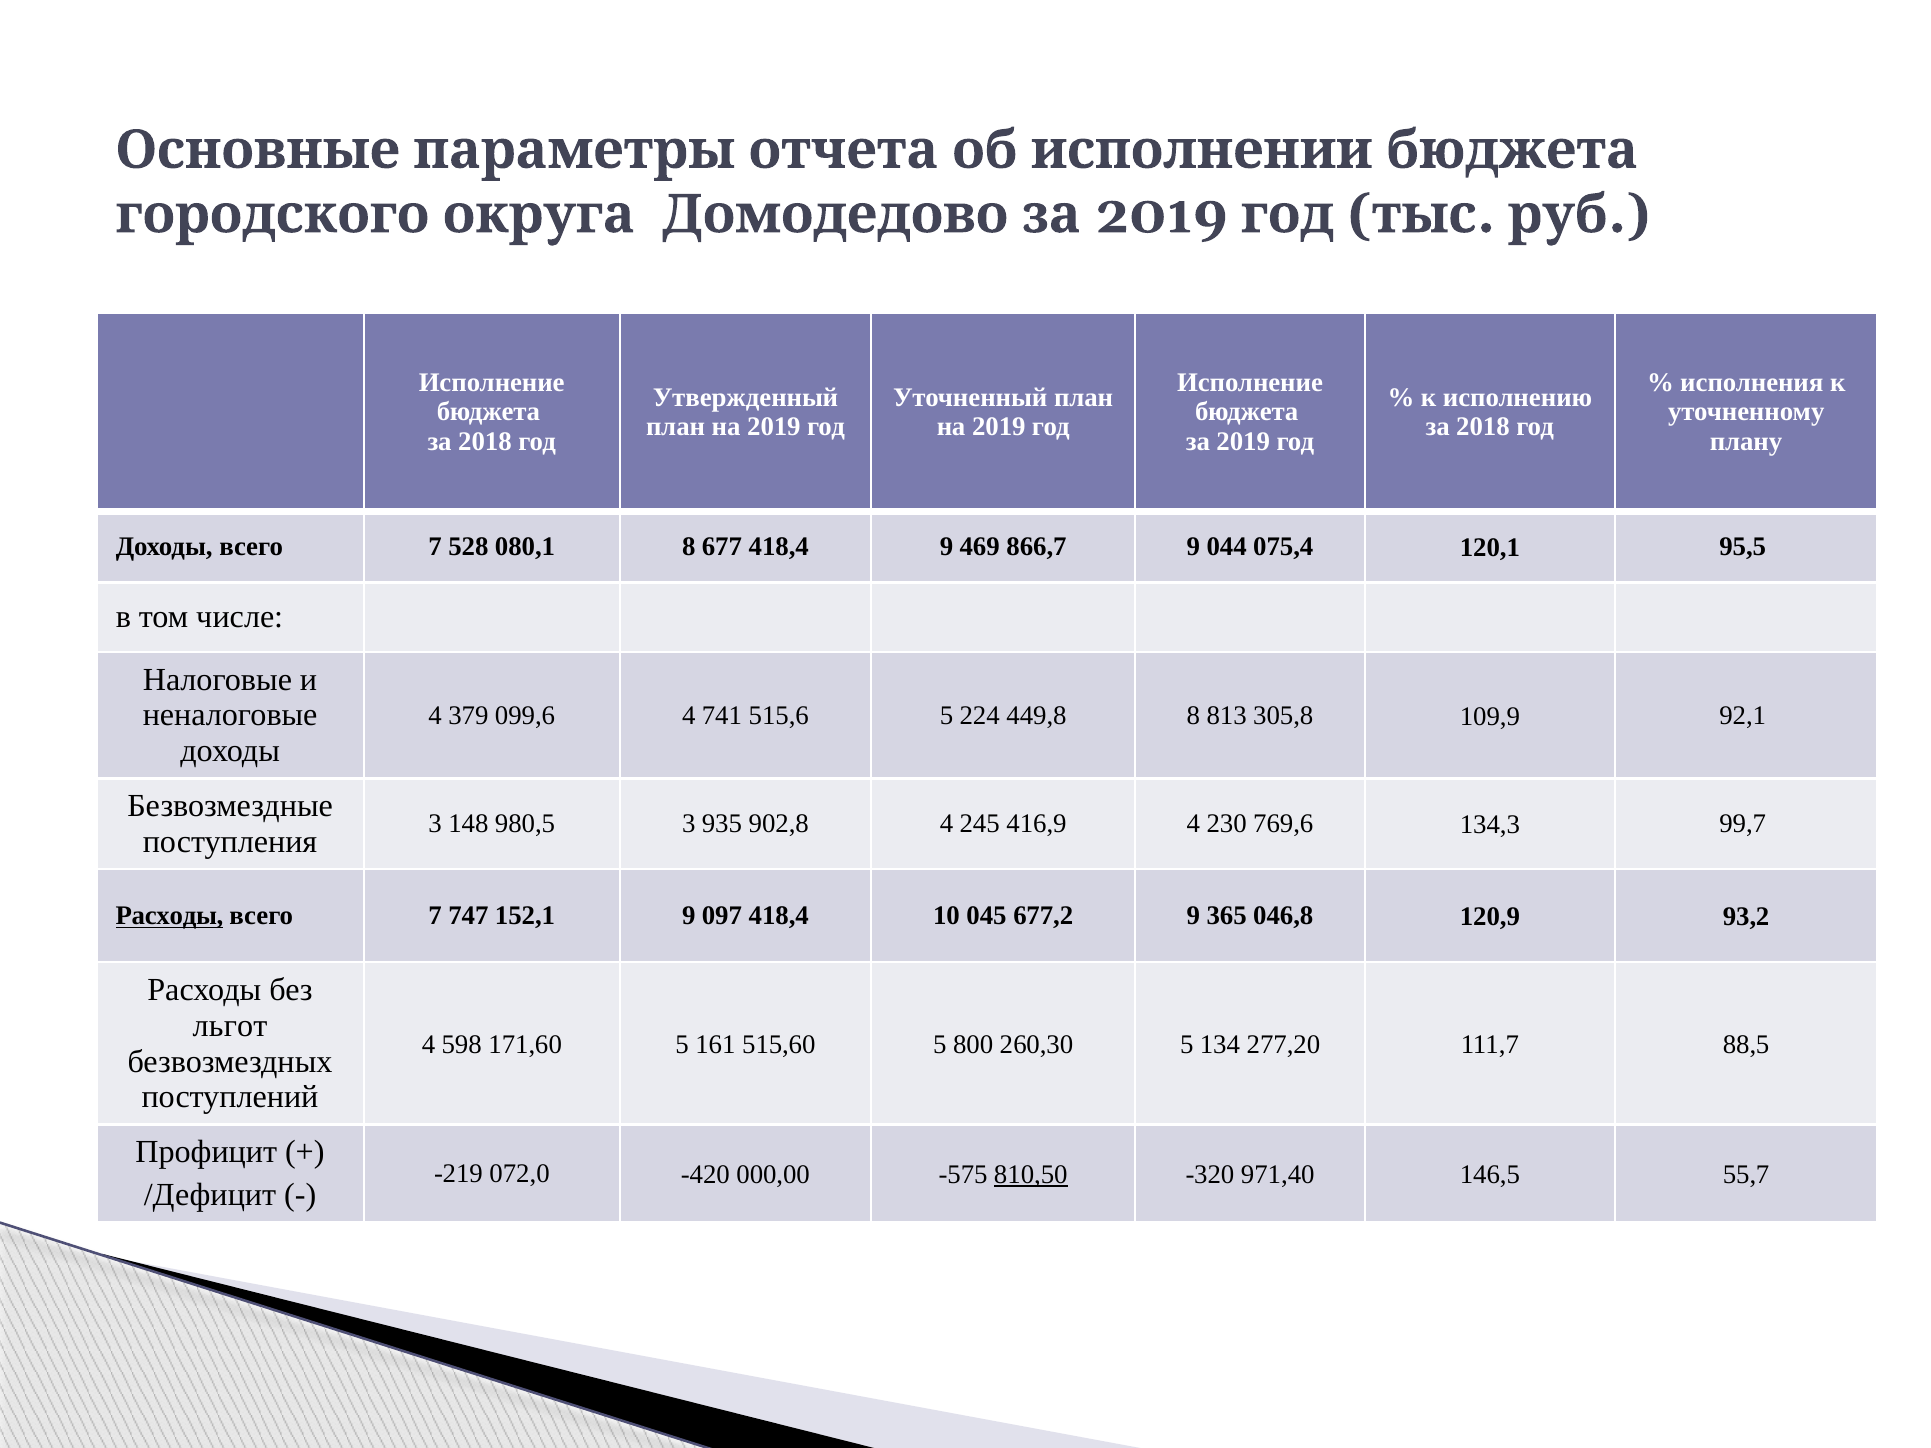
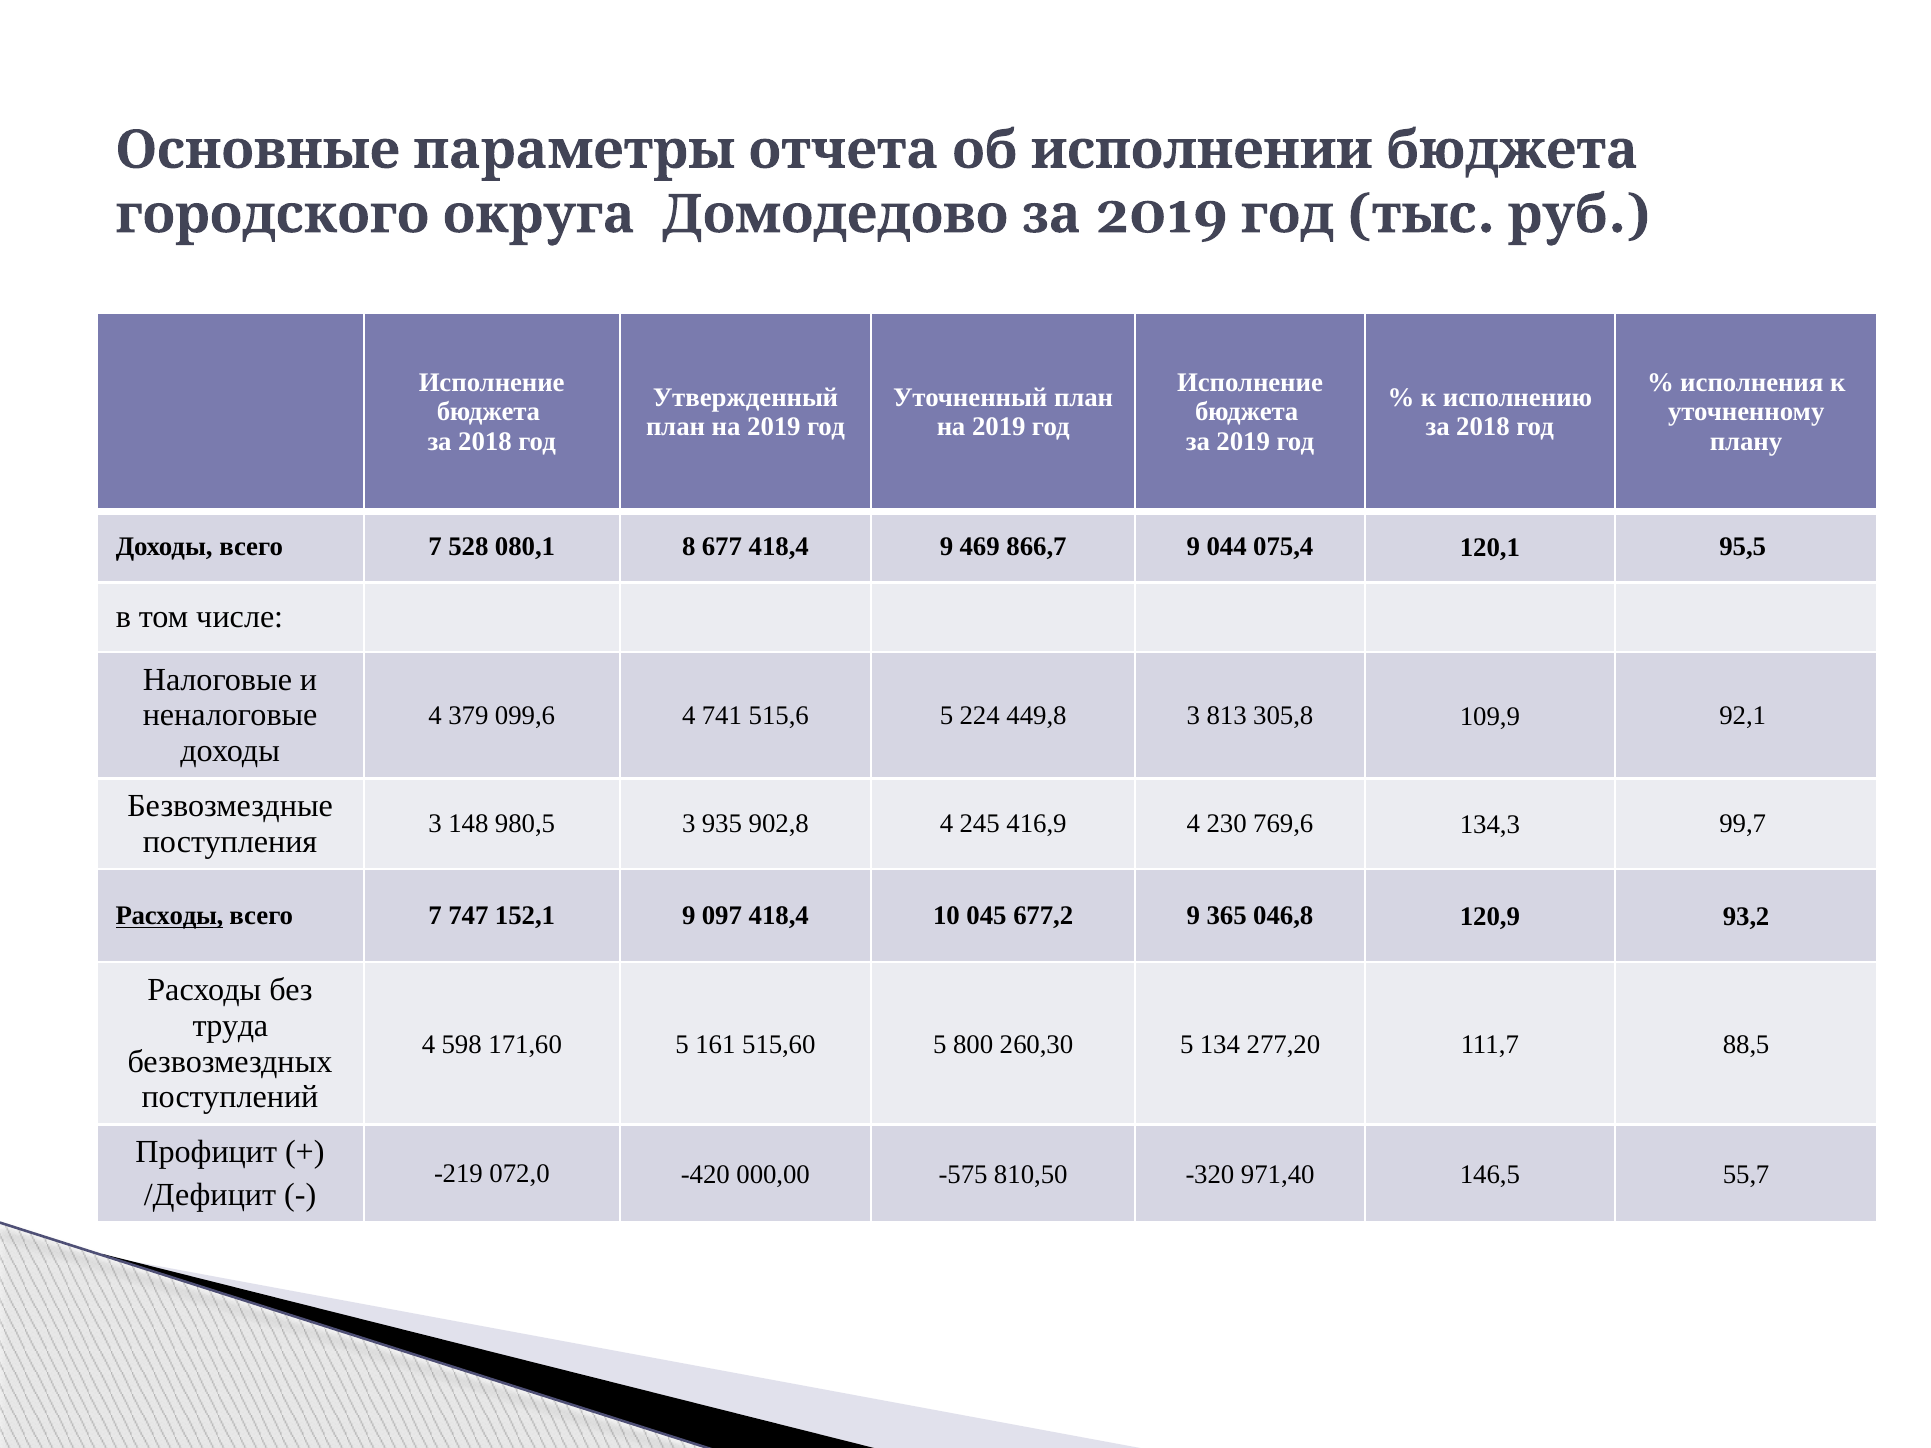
449,8 8: 8 -> 3 (1193, 715)
льгот: льгот -> труда (230, 1026)
810,50 underline: present -> none (1031, 1175)
